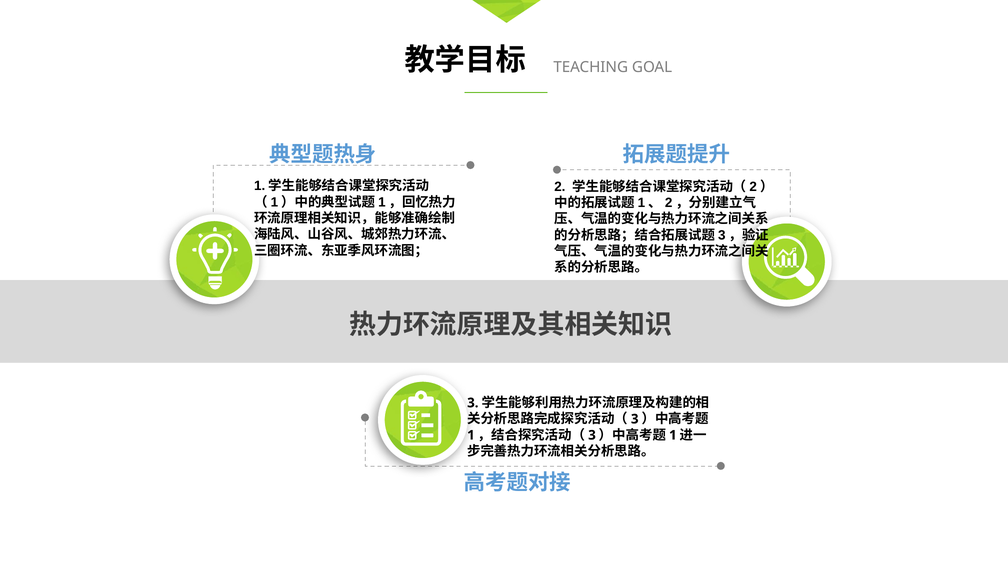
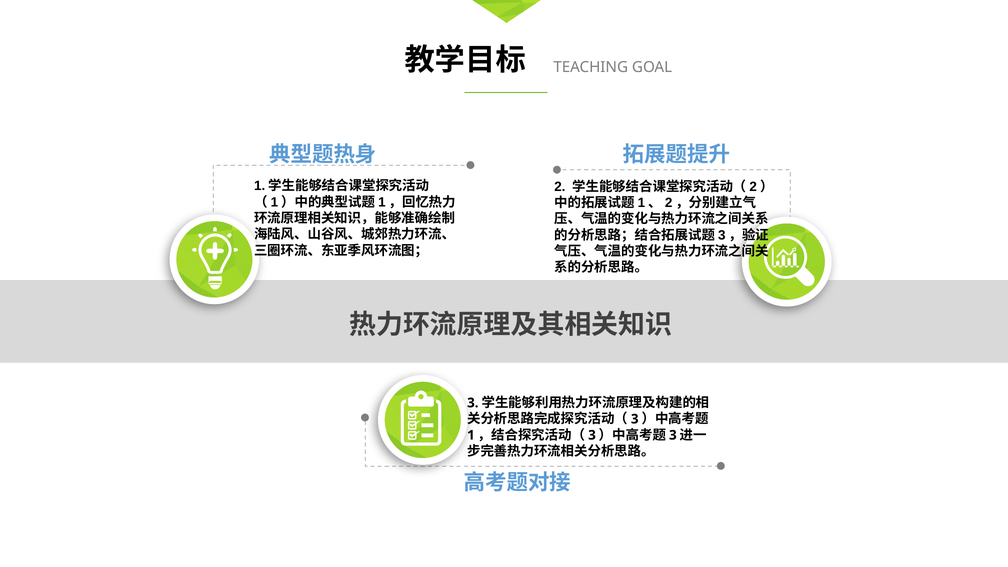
1: 1 -> 3 (673, 435)
